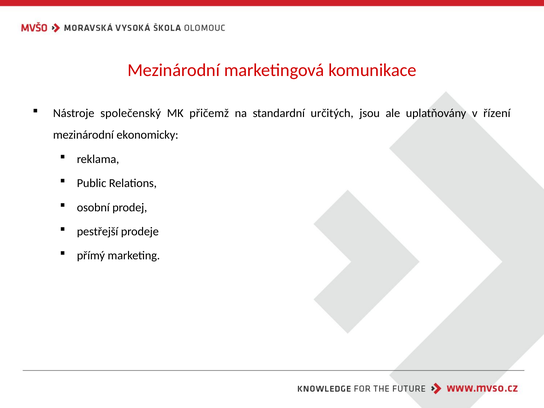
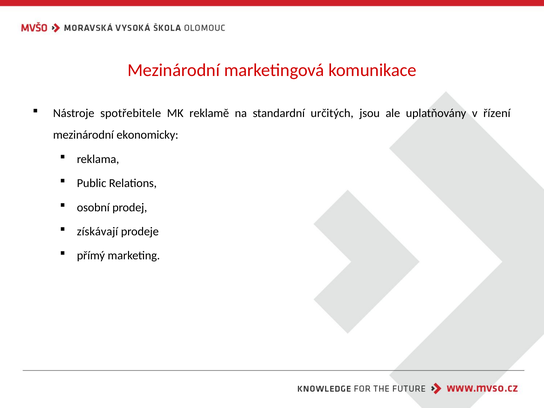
společenský: společenský -> spotřebitele (131, 113)
přičemž: přičemž -> reklamě (209, 113)
pestřejší: pestřejší -> získávají (97, 231)
